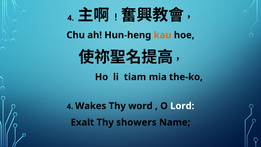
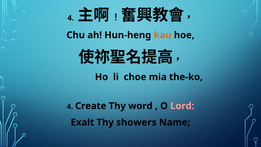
tiam: tiam -> choe (135, 77)
Wakes: Wakes -> Create (91, 106)
Lord colour: white -> pink (182, 106)
